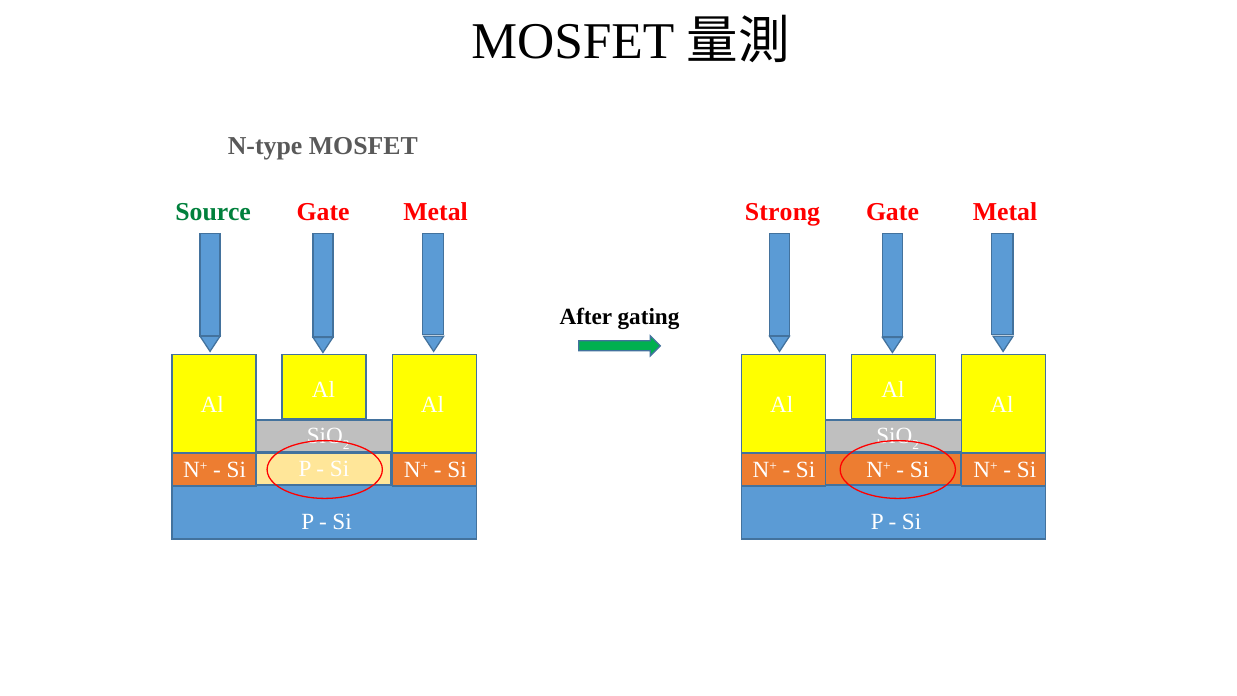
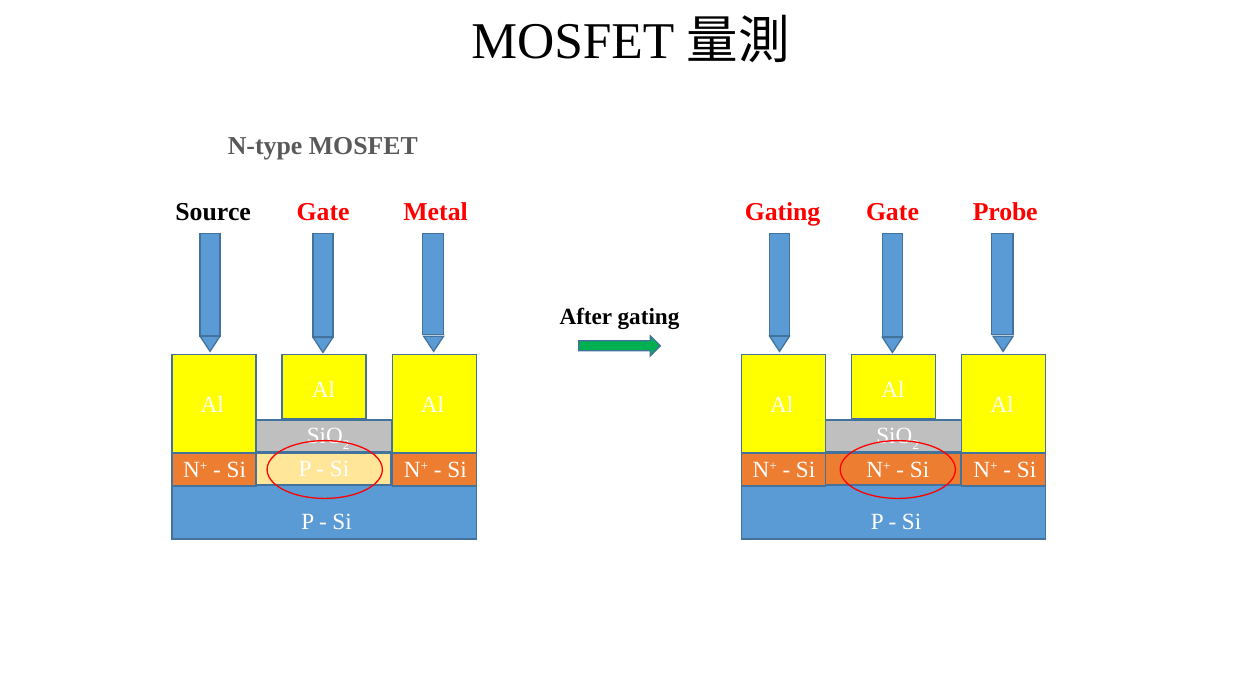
Source colour: green -> black (213, 212)
Strong: Strong -> Gating (783, 212)
Metal: Metal -> Probe (1005, 212)
